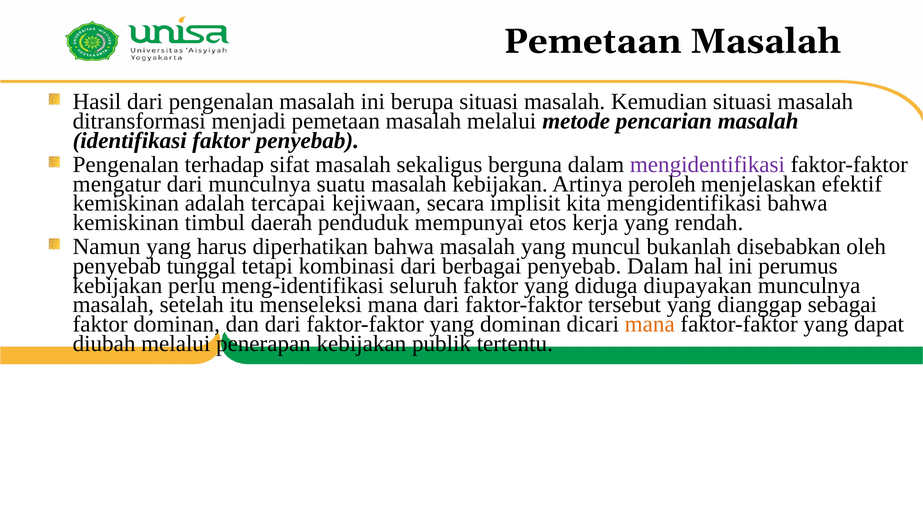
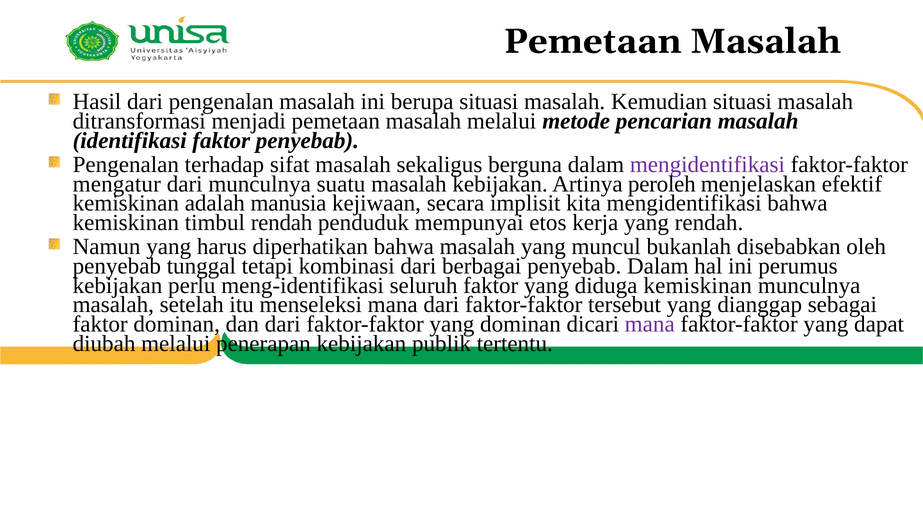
tercapai: tercapai -> manusia (289, 203)
timbul daerah: daerah -> rendah (282, 223)
diduga diupayakan: diupayakan -> kemiskinan (698, 286)
mana colour: orange -> purple (650, 324)
